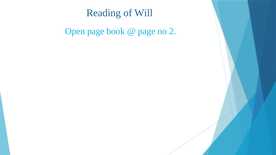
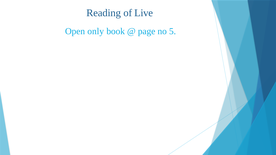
Will: Will -> Live (144, 13)
Open page: page -> only (96, 31)
2: 2 -> 5 (173, 31)
